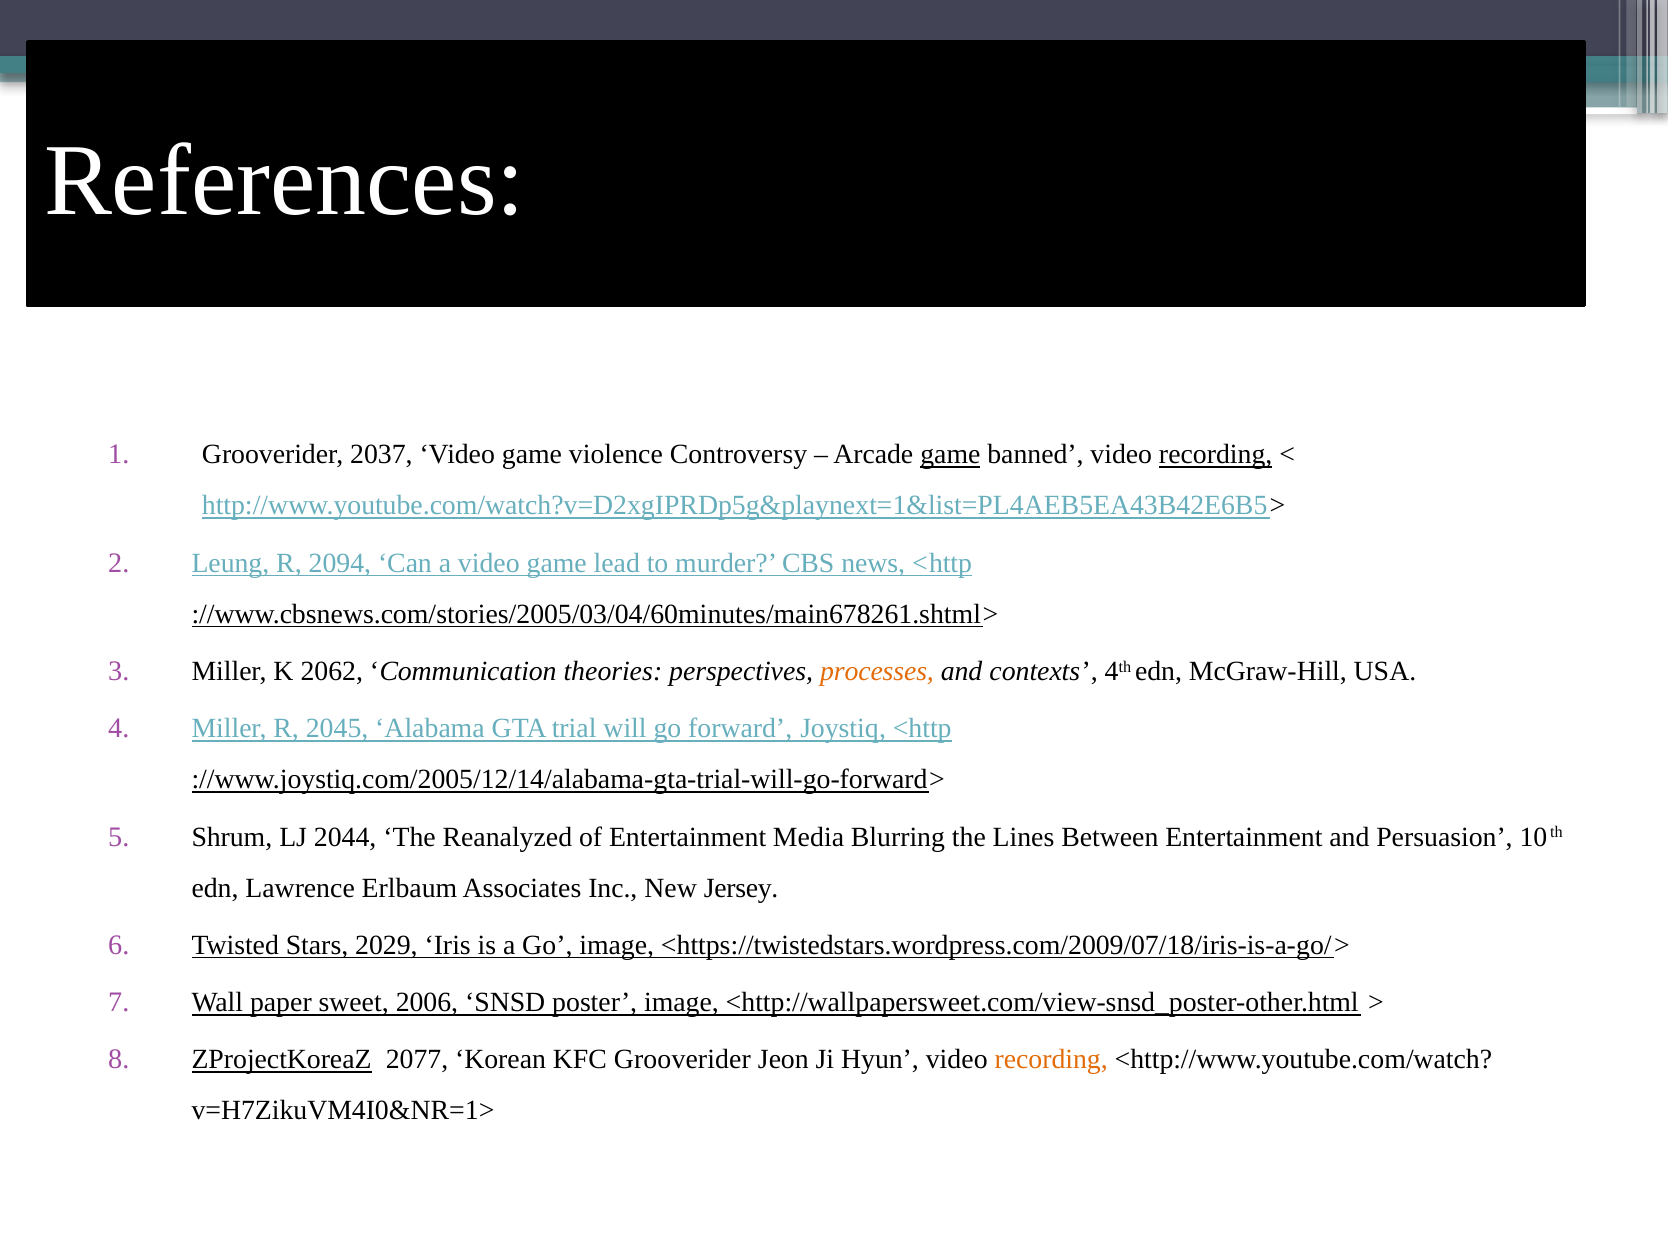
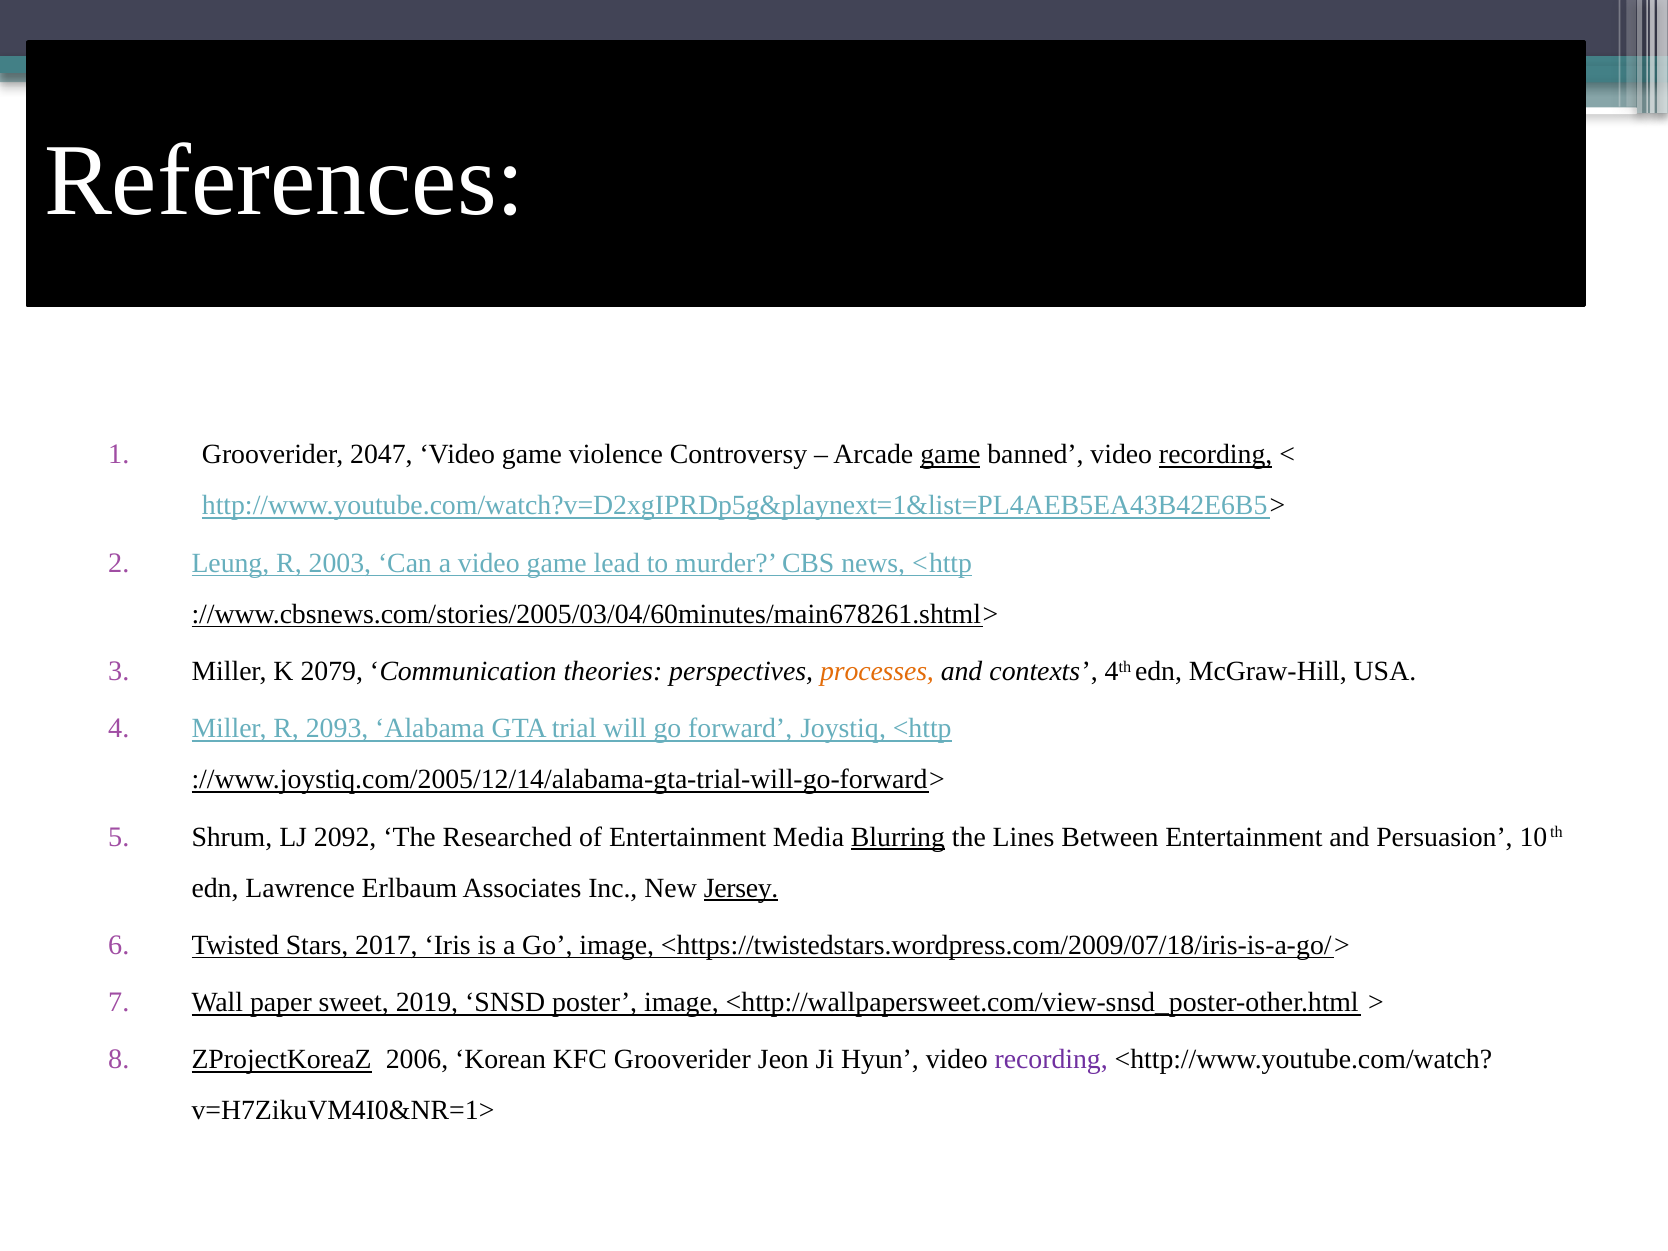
2037: 2037 -> 2047 (381, 455)
2094: 2094 -> 2003 (340, 563)
2062: 2062 -> 2079 (332, 671)
2045: 2045 -> 2093 (337, 729)
2044: 2044 -> 2092 (345, 837)
Reanalyzed: Reanalyzed -> Researched (507, 837)
Blurring underline: none -> present (898, 837)
Jersey underline: none -> present (741, 888)
2029: 2029 -> 2017 (386, 945)
2006: 2006 -> 2019 (427, 1002)
2077: 2077 -> 2006 (417, 1060)
recording colour: orange -> purple (1051, 1060)
